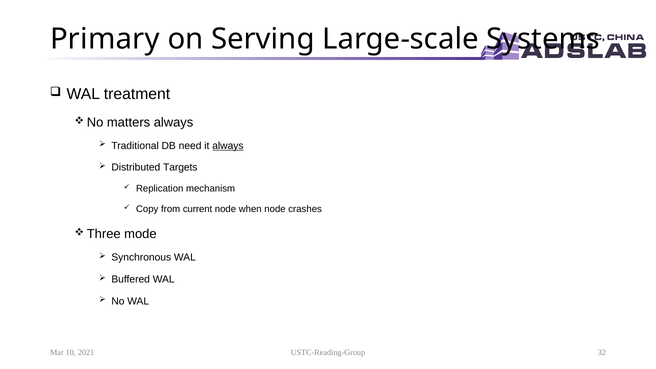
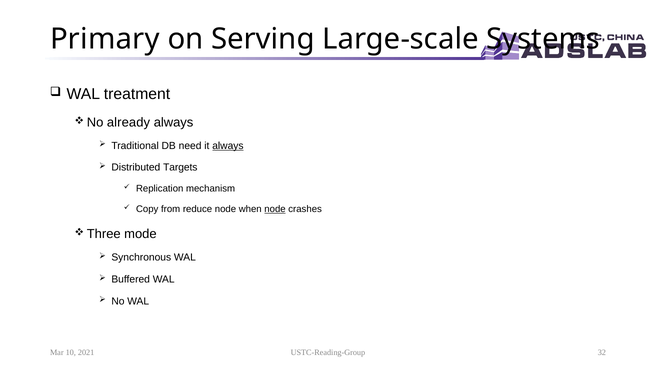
matters: matters -> already (129, 122)
current: current -> reduce (198, 209)
node underline: none -> present (275, 209)
